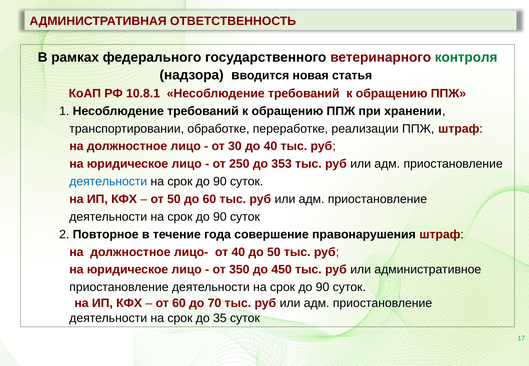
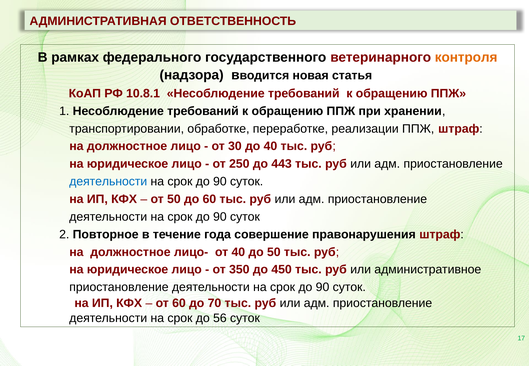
контроля colour: green -> orange (466, 58)
353: 353 -> 443 (282, 164)
35: 35 -> 56 (220, 318)
